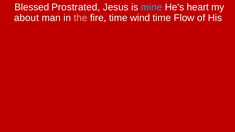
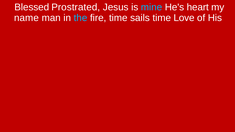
about: about -> name (26, 18)
the colour: pink -> light blue (81, 18)
wind: wind -> sails (140, 18)
Flow: Flow -> Love (184, 18)
